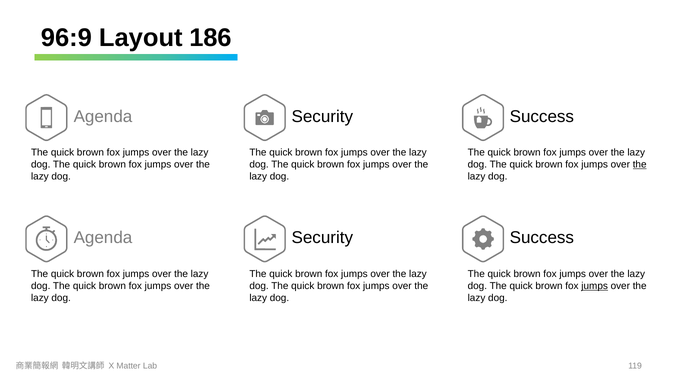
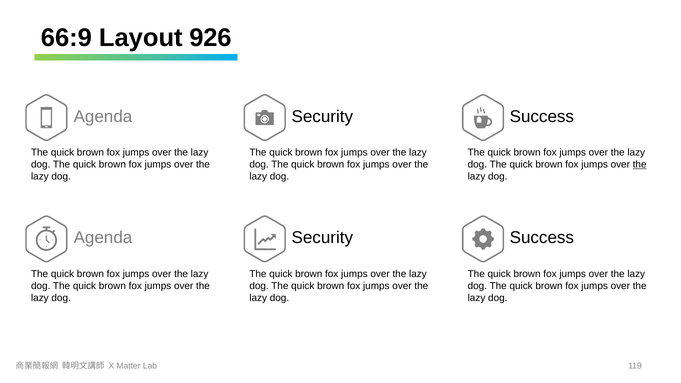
96:9: 96:9 -> 66:9 (66, 38)
186: 186 -> 926 (210, 38)
jumps underline: present -> none (595, 286)
